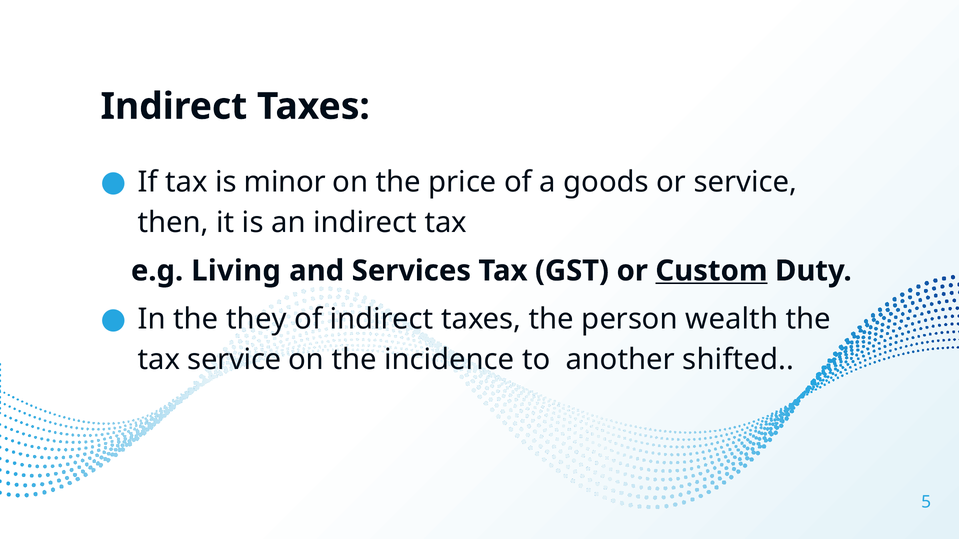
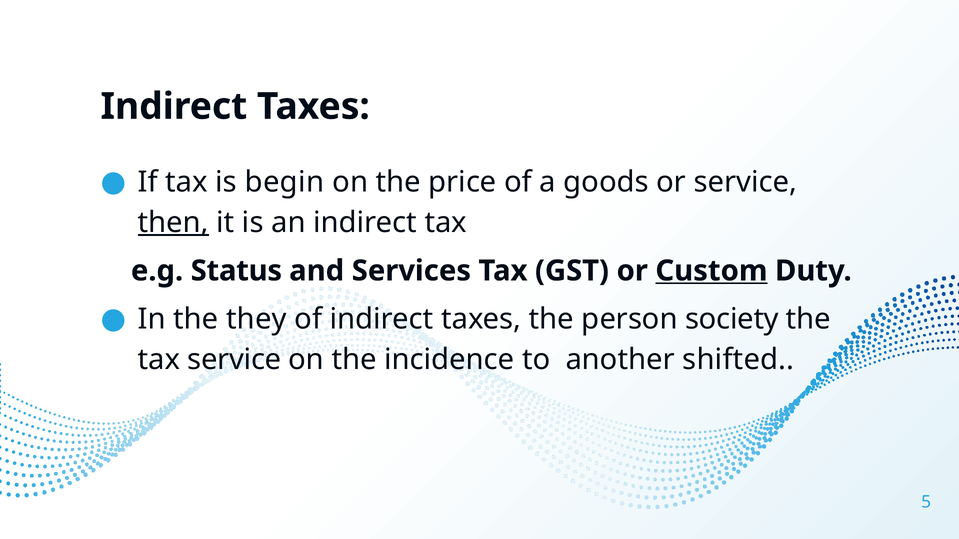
minor: minor -> begin (285, 182)
then underline: none -> present (173, 223)
Living: Living -> Status (236, 271)
wealth: wealth -> society (732, 319)
